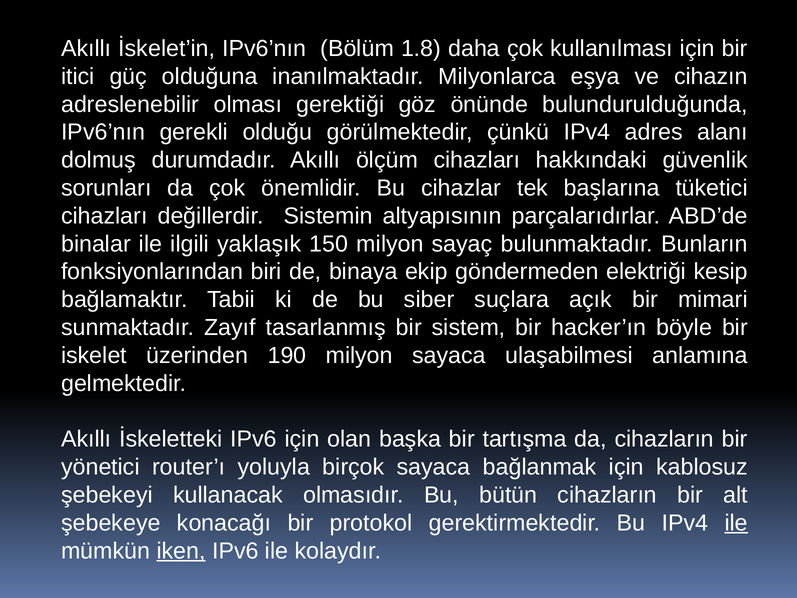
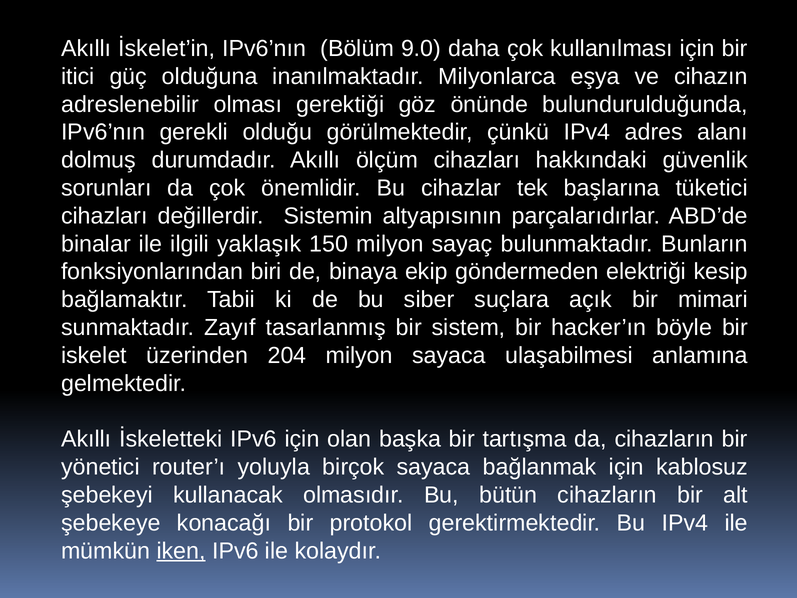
1.8: 1.8 -> 9.0 (421, 48)
190: 190 -> 204 (287, 355)
ile underline: present -> none (736, 523)
